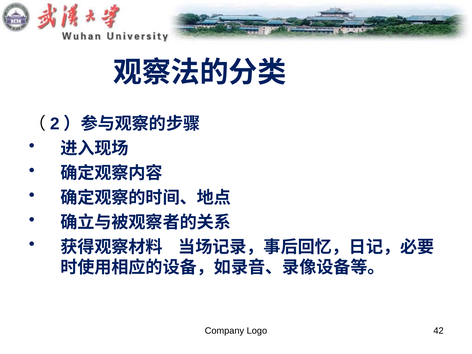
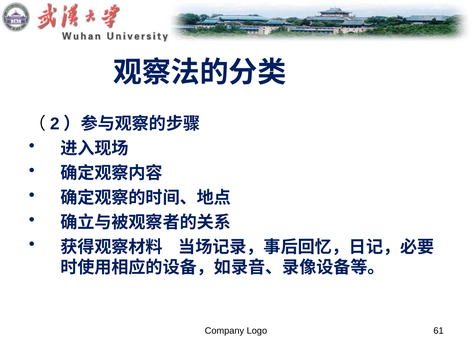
42: 42 -> 61 (439, 331)
